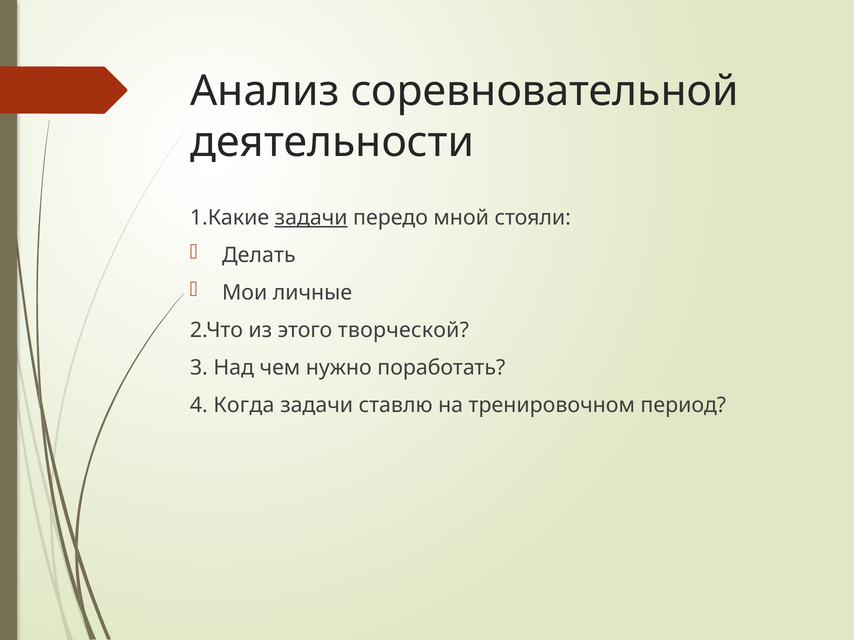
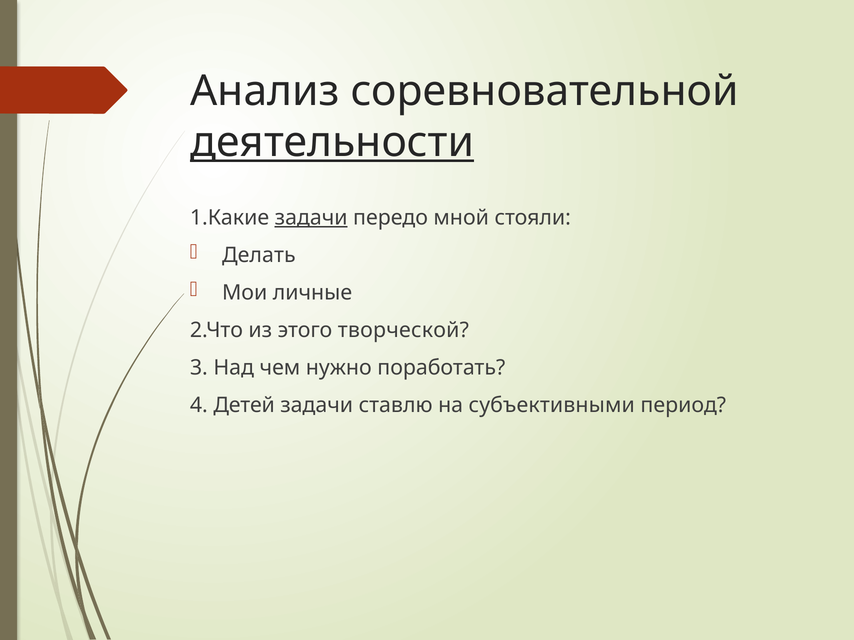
деятельности underline: none -> present (332, 142)
Когда: Когда -> Детей (244, 405)
тренировочном: тренировочном -> субъективными (552, 405)
